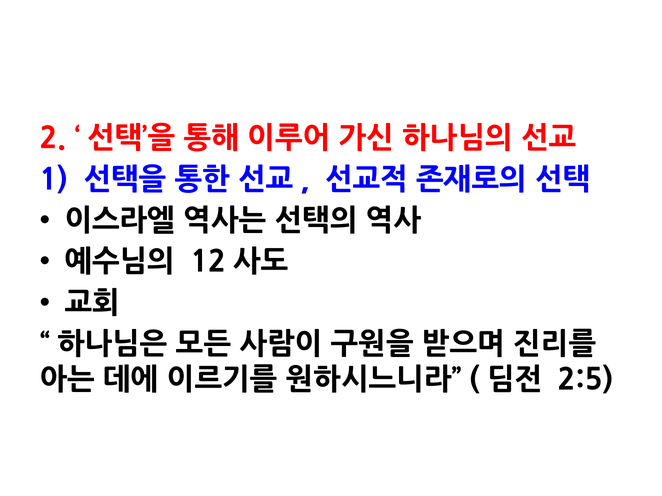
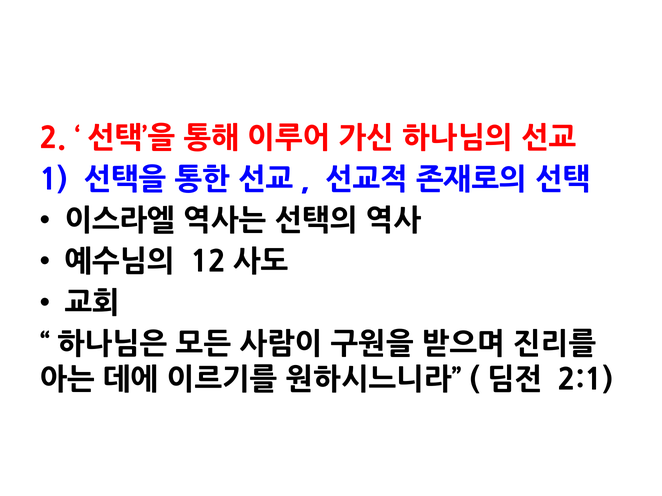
2:5: 2:5 -> 2:1 (586, 380)
